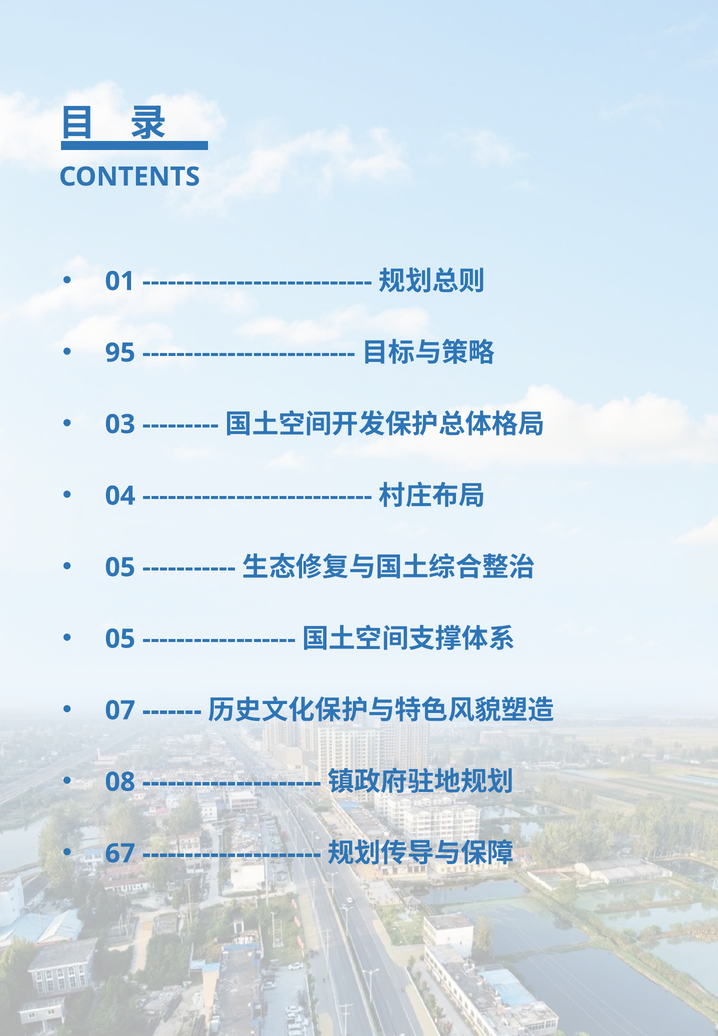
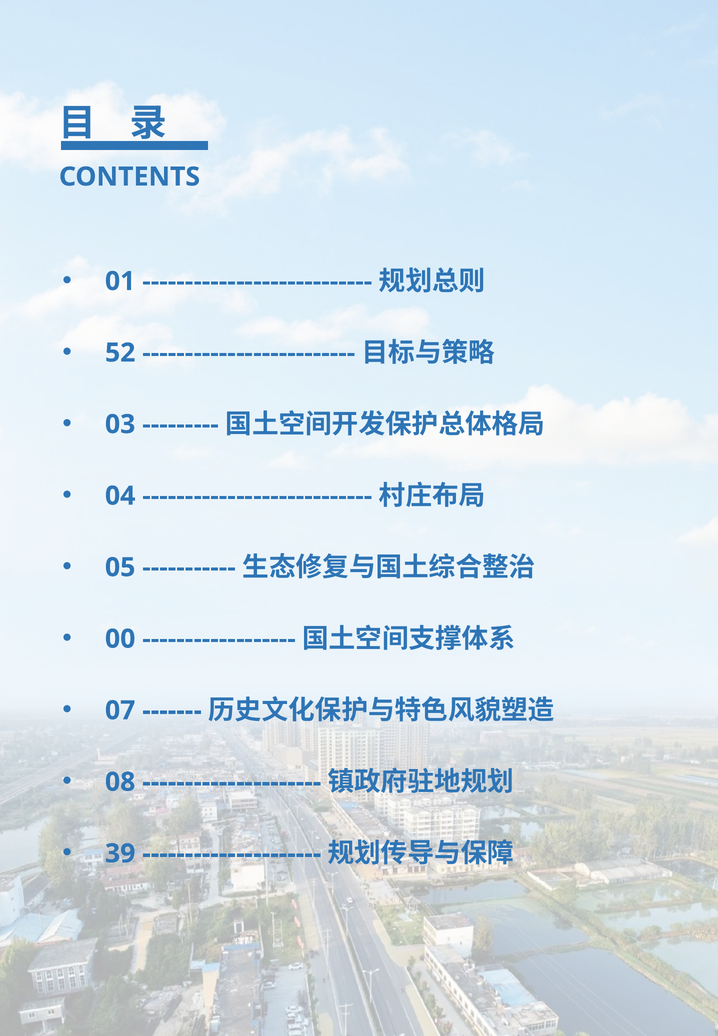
95: 95 -> 52 (120, 353)
05: 05 -> 00 (120, 640)
67: 67 -> 39 (120, 854)
